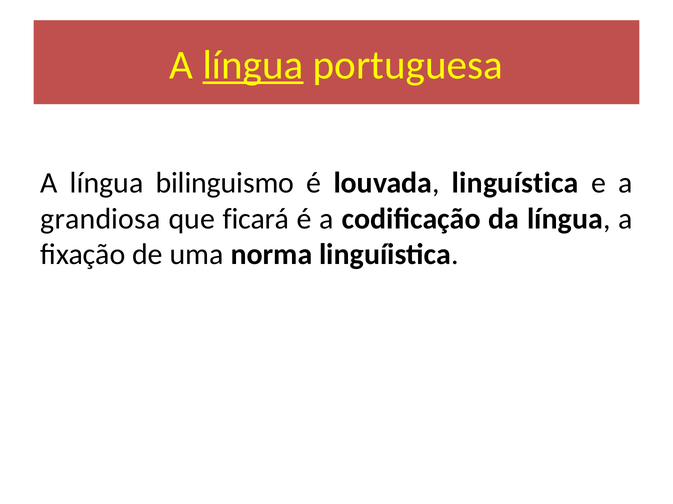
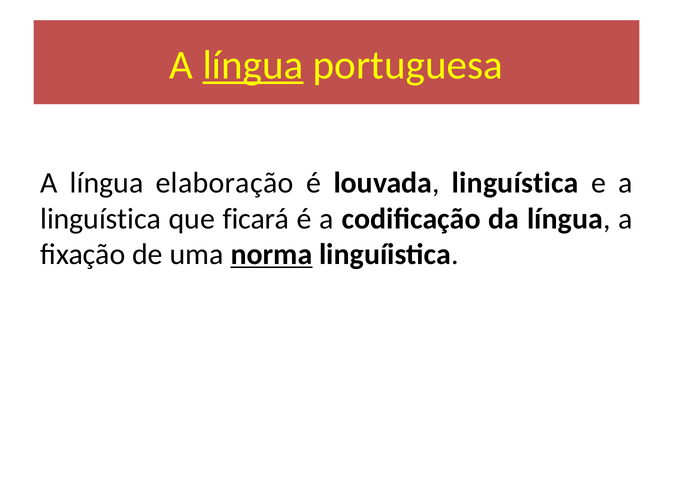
bilinguismo: bilinguismo -> elaboração (225, 183)
grandiosa: grandiosa -> linguística (101, 219)
norma underline: none -> present (271, 255)
